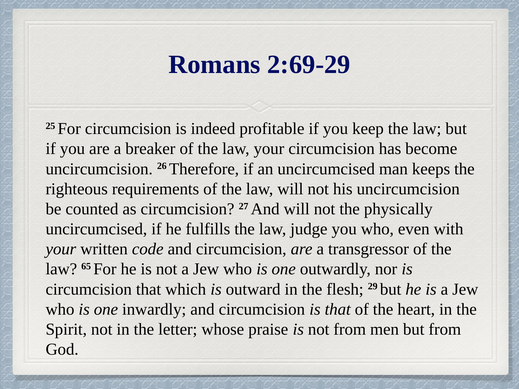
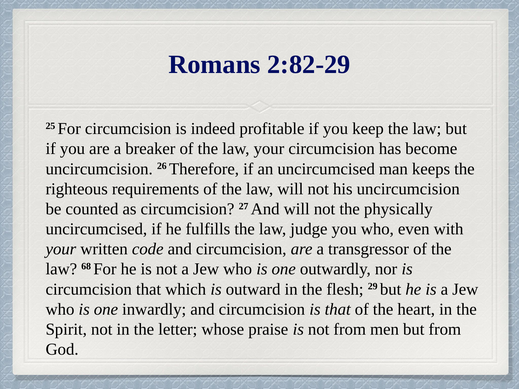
2:69-29: 2:69-29 -> 2:82-29 (309, 65)
65: 65 -> 68 (86, 267)
